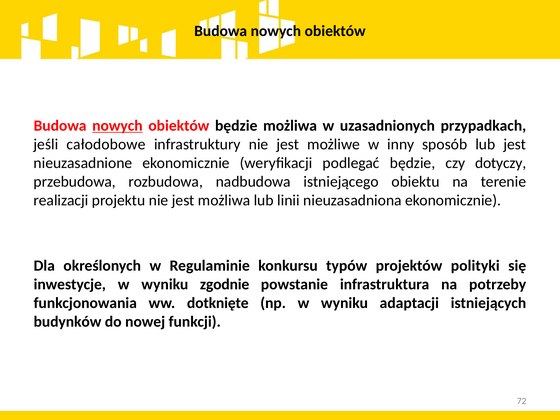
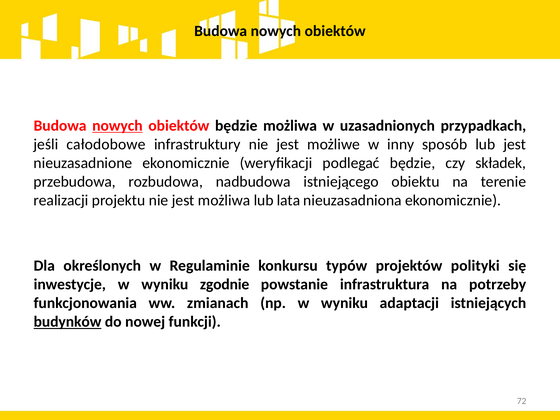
dotyczy: dotyczy -> składek (501, 163)
linii: linii -> lata (289, 200)
dotknięte: dotknięte -> zmianach (218, 303)
budynków underline: none -> present (67, 322)
